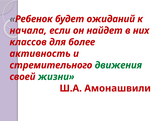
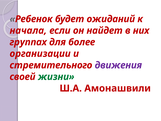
классов: классов -> группах (28, 42)
активность: активность -> организации (40, 54)
движения colour: green -> purple (118, 65)
